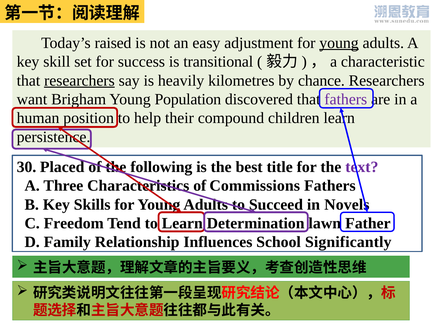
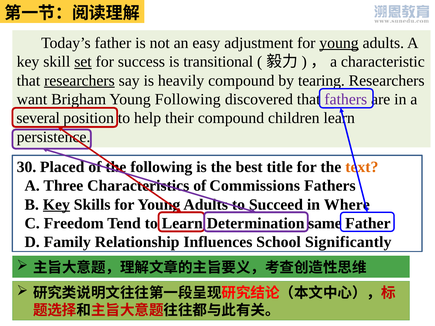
Today’s raised: raised -> father (113, 43)
set underline: none -> present (83, 62)
heavily kilometres: kilometres -> compound (241, 81)
chance: chance -> tearing (321, 81)
Young Population: Population -> Following (188, 99)
human: human -> several (38, 118)
text colour: purple -> orange (362, 167)
Key underline: none -> present (56, 205)
Novels: Novels -> Where (347, 205)
lawn: lawn -> same (325, 223)
